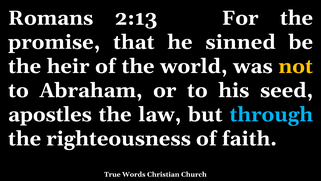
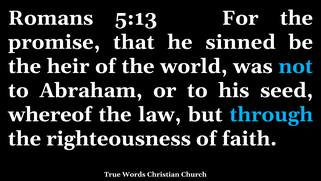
2:13: 2:13 -> 5:13 (136, 18)
not colour: yellow -> light blue (296, 66)
apostles: apostles -> whereof (50, 114)
